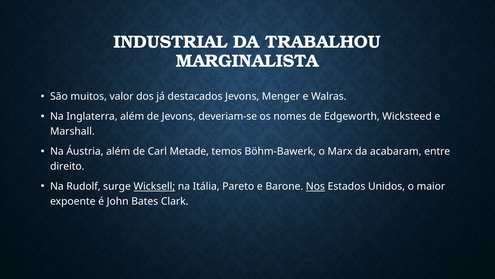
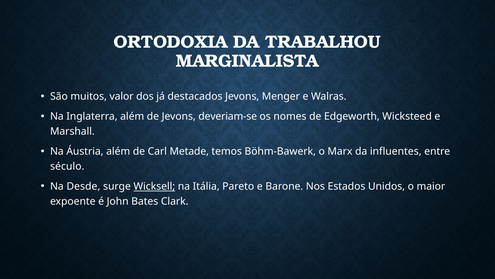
INDUSTRIAL: INDUSTRIAL -> ORTODOXIA (170, 42)
acabaram: acabaram -> influentes (396, 151)
direito: direito -> século (67, 166)
Rudolf: Rudolf -> Desde (83, 186)
Nos underline: present -> none (315, 186)
